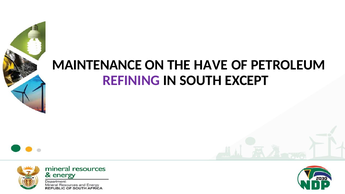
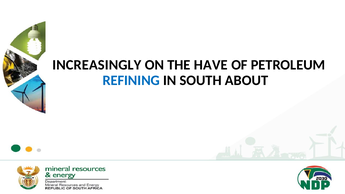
MAINTENANCE: MAINTENANCE -> INCREASINGLY (97, 65)
REFINING colour: purple -> blue (131, 80)
EXCEPT: EXCEPT -> ABOUT (247, 80)
